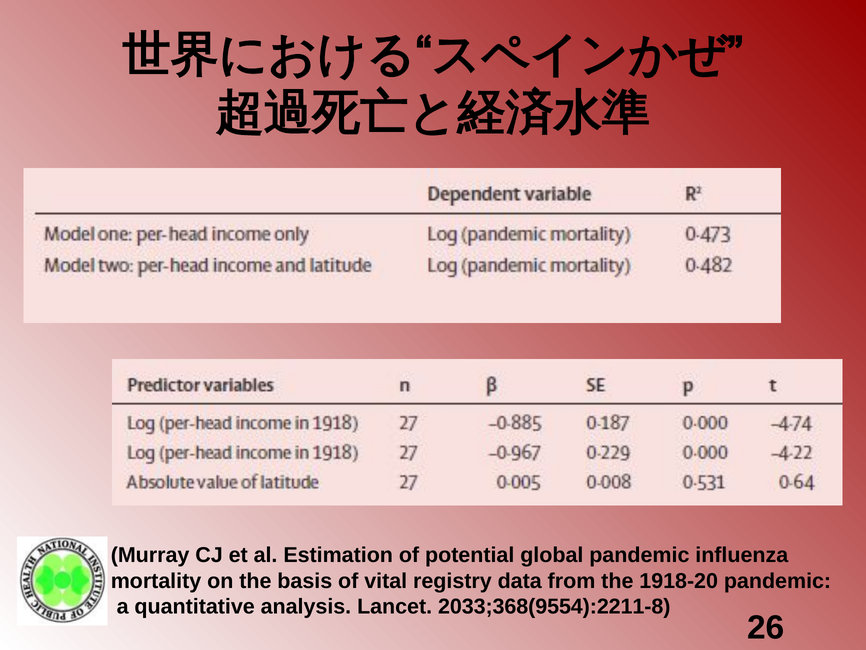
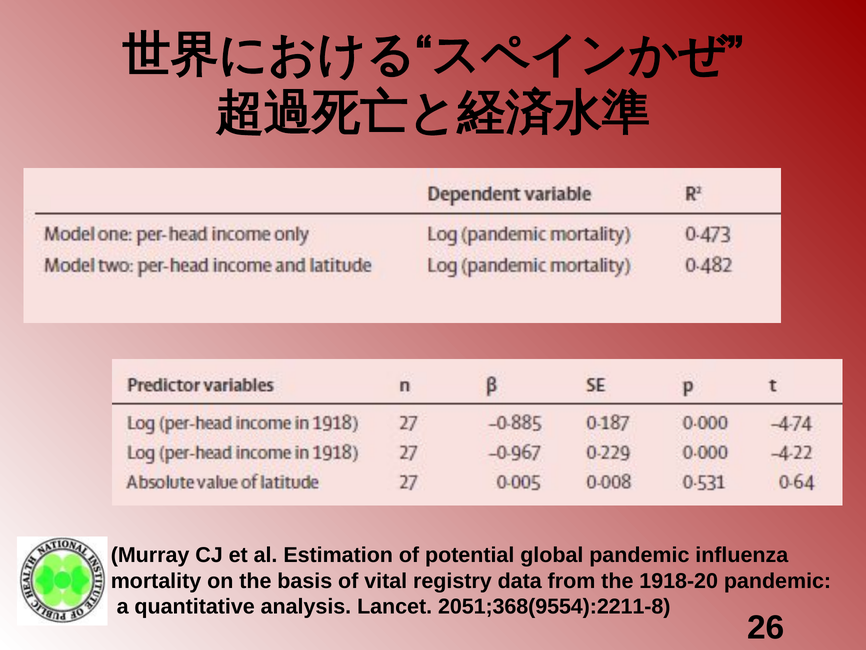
2033;368(9554):2211-8: 2033;368(9554):2211-8 -> 2051;368(9554):2211-8 (554, 606)
